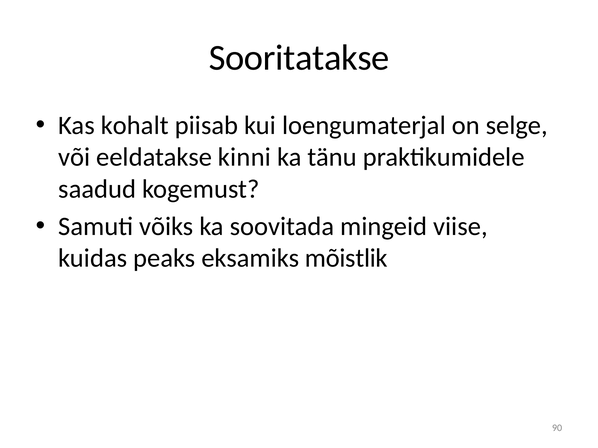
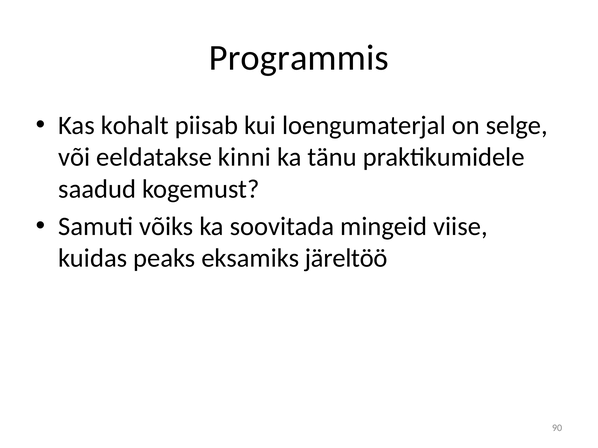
Sooritatakse: Sooritatakse -> Programmis (299, 58)
mõistlik: mõistlik -> järeltöö (346, 258)
